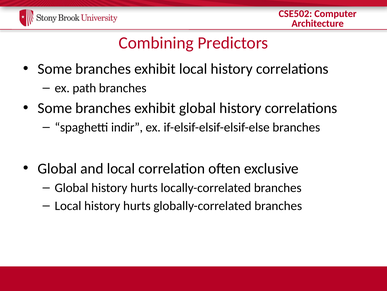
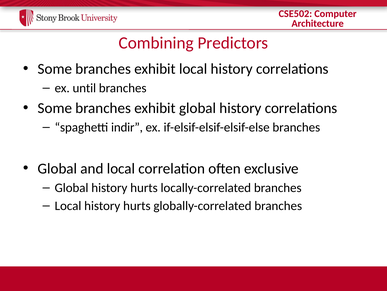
path: path -> until (84, 88)
